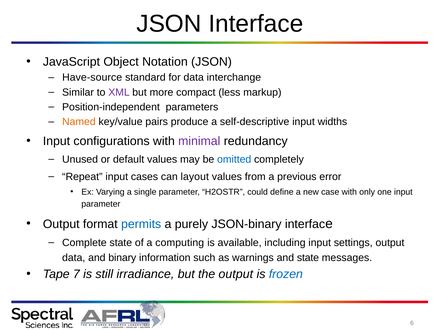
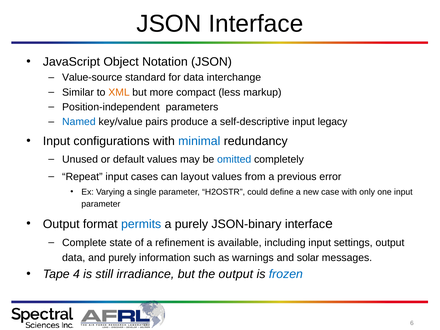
Have-source: Have-source -> Value-source (92, 77)
XML colour: purple -> orange (119, 92)
Named colour: orange -> blue (79, 122)
widths: widths -> legacy (332, 122)
minimal colour: purple -> blue (199, 141)
computing: computing -> refinement (180, 243)
and binary: binary -> purely (122, 258)
and state: state -> solar (308, 258)
7: 7 -> 4 (76, 274)
